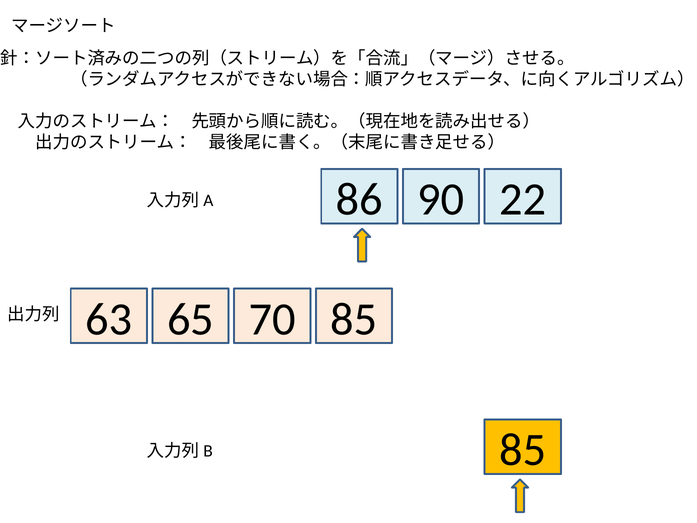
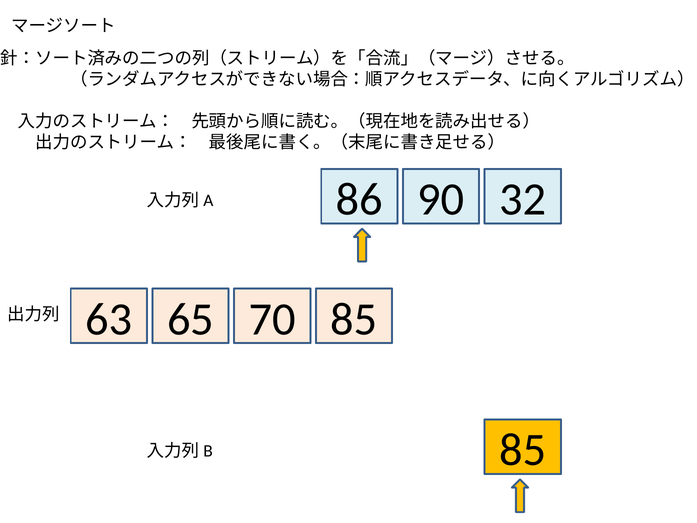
22: 22 -> 32 (523, 199)
